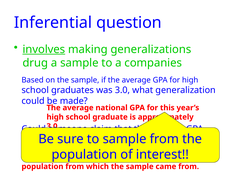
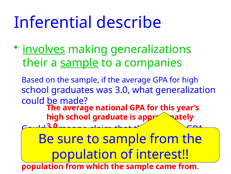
question: question -> describe (129, 22)
drug: drug -> their (35, 63)
sample underline: none -> present (79, 63)
